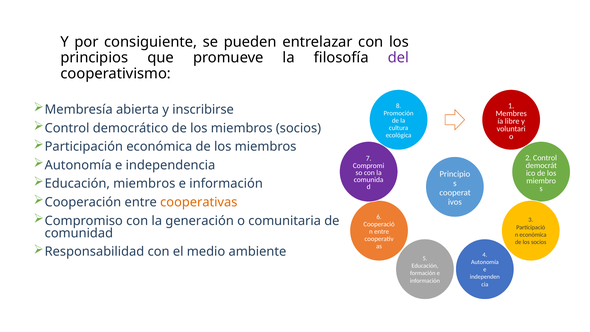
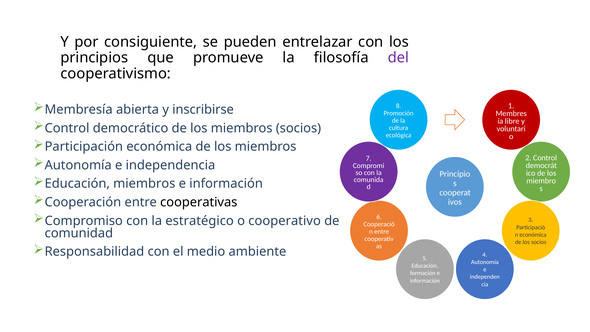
cooperativas colour: orange -> black (199, 202)
generación: generación -> estratégico (200, 221)
comunitaria: comunitaria -> cooperativo (285, 221)
